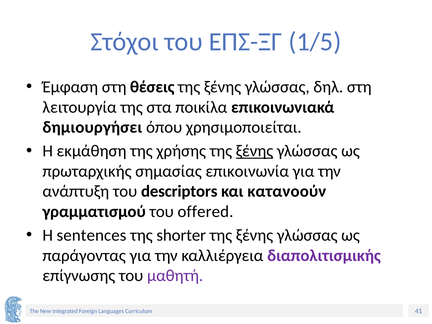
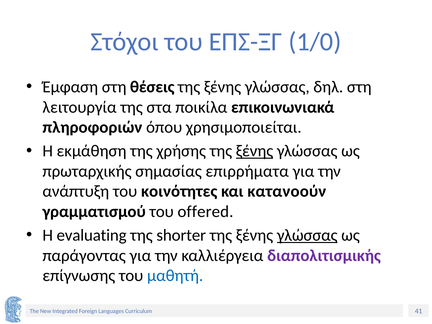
1/5: 1/5 -> 1/0 (315, 42)
δημιουργήσει: δημιουργήσει -> πληροφοριών (92, 127)
επικοινωνία: επικοινωνία -> επιρρήματα (247, 171)
descriptors: descriptors -> κοινότητες (179, 191)
sentences: sentences -> evaluating (92, 235)
γλώσσας underline: none -> present (307, 235)
μαθητή colour: purple -> blue (175, 276)
